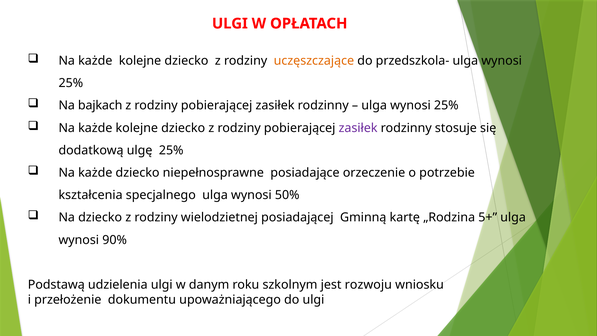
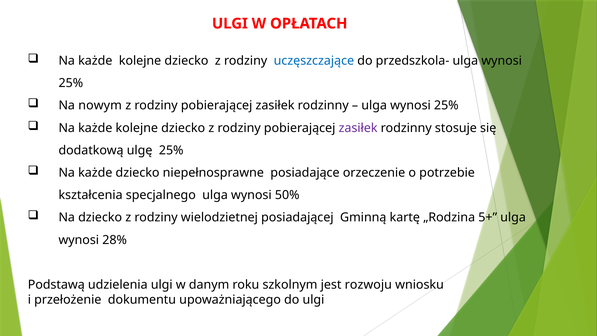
uczęszczające colour: orange -> blue (314, 61)
bajkach: bajkach -> nowym (100, 105)
90%: 90% -> 28% (115, 240)
